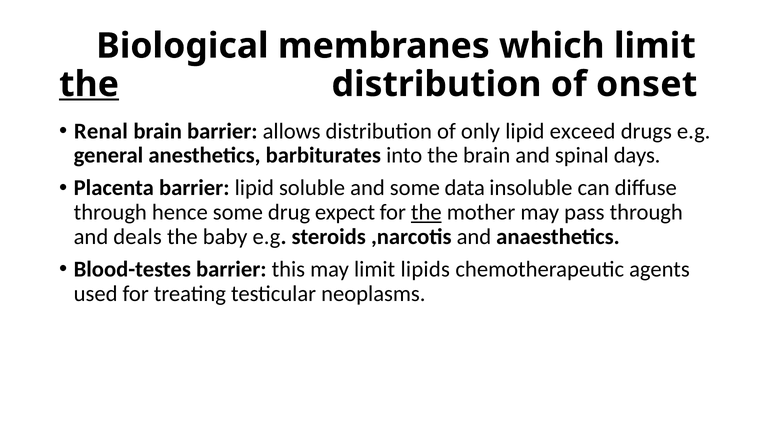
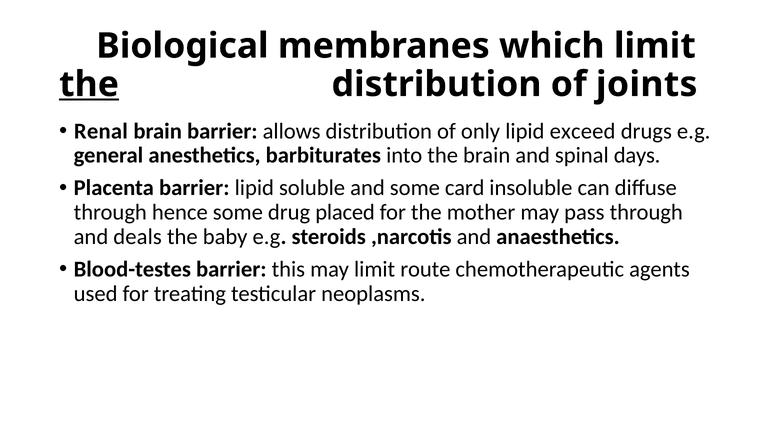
onset: onset -> joints (647, 84)
data: data -> card (465, 188)
expect: expect -> placed (345, 213)
the underline: present -> none (426, 213)
lipids: lipids -> route (425, 270)
